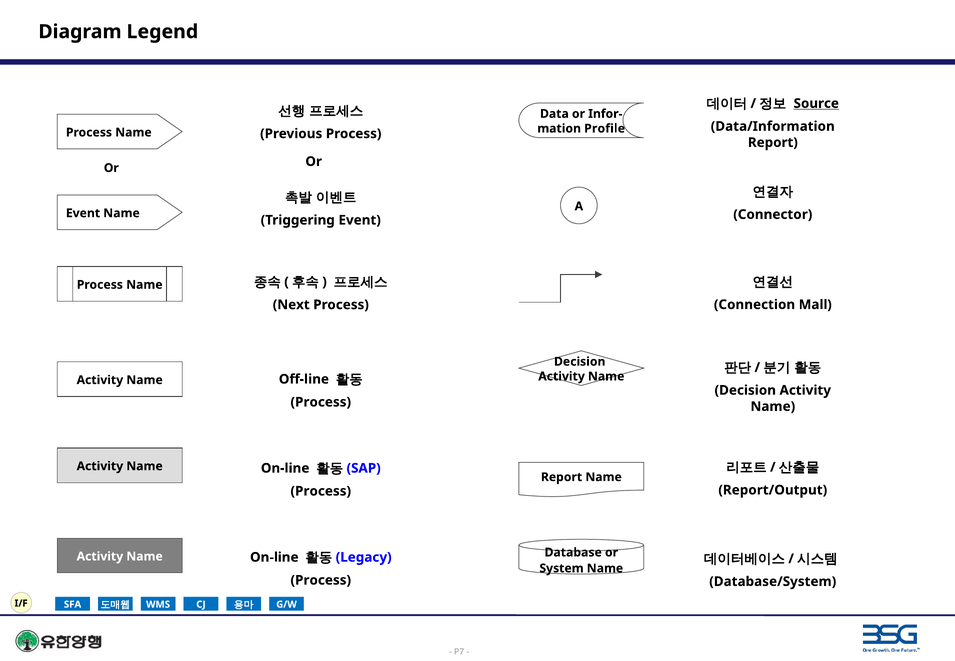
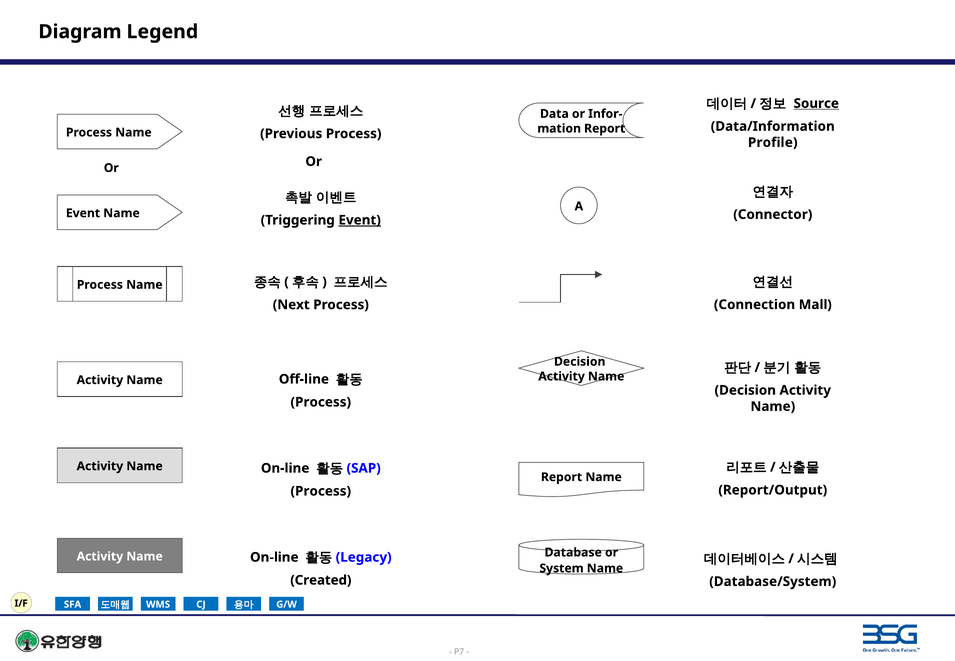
mation Profile: Profile -> Report (605, 129)
Report: Report -> Profile (773, 143)
Event underline: none -> present (360, 220)
Process: Process -> Created (321, 580)
